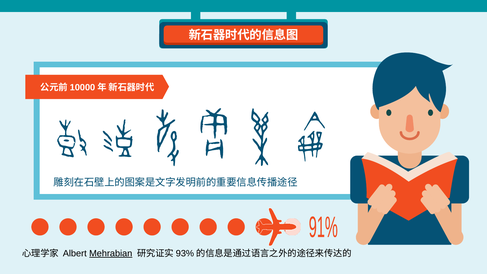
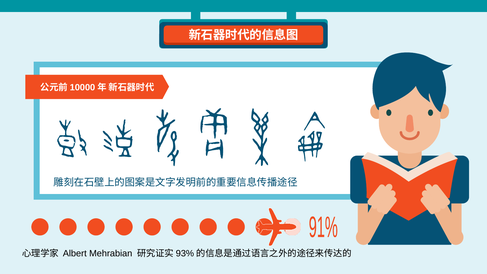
Mehrabian underline: present -> none (111, 253)
